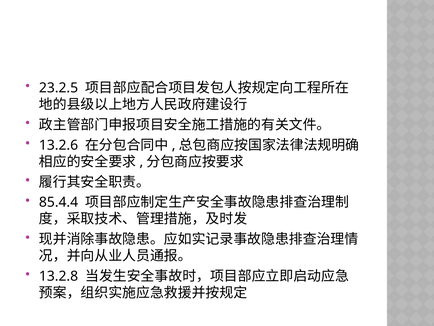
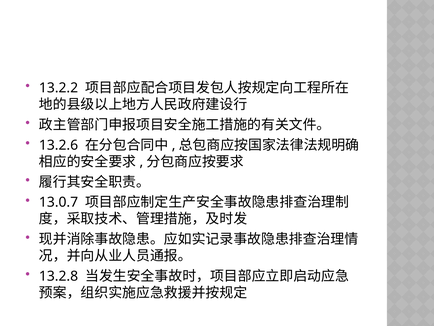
23.2.5: 23.2.5 -> 13.2.2 (59, 88)
85.4.4: 85.4.4 -> 13.0.7 (59, 202)
